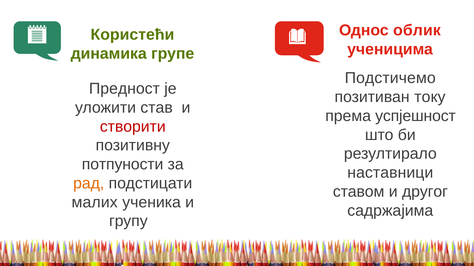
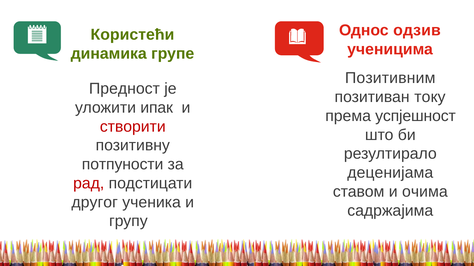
облик: облик -> одзив (417, 31)
Подстичемо: Подстичемо -> Позитивним (390, 78)
став: став -> ипак (157, 108)
наставници: наставници -> деценијама (390, 173)
рад colour: orange -> red (89, 184)
другог: другог -> очима (425, 192)
малих: малих -> другог (95, 203)
